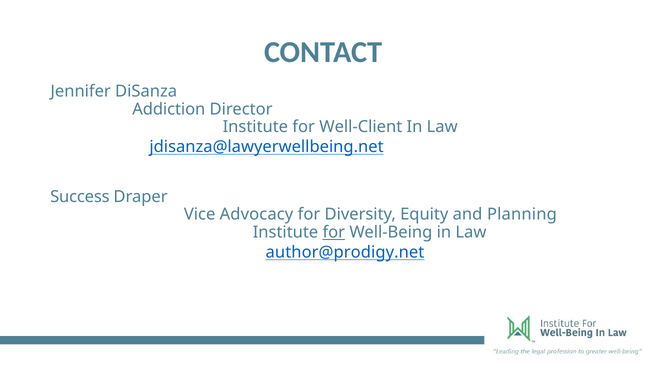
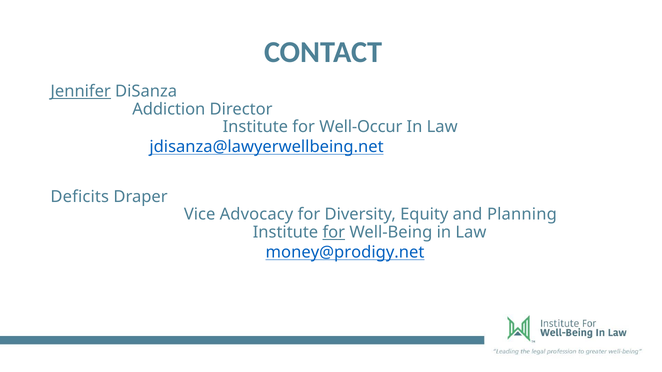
Jennifer underline: none -> present (81, 91)
Well-Client: Well-Client -> Well-Occur (361, 127)
Success: Success -> Deficits (80, 197)
author@prodigy.net: author@prodigy.net -> money@prodigy.net (345, 252)
